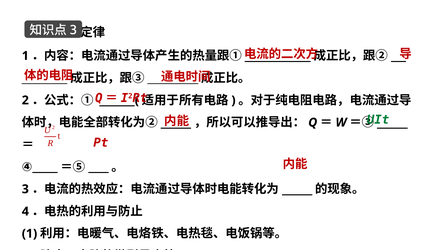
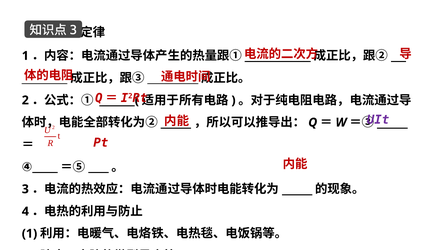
UIt colour: green -> purple (378, 120)
